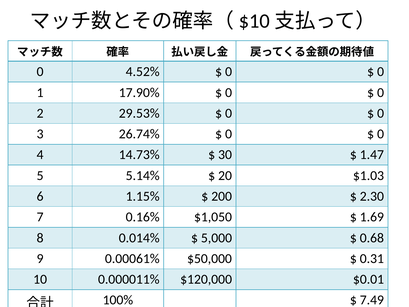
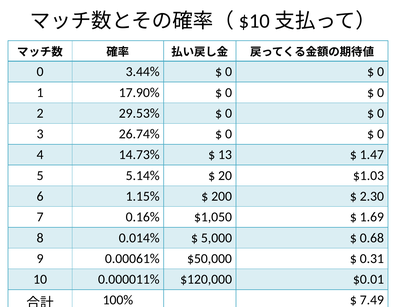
4.52%: 4.52% -> 3.44% (143, 72)
30: 30 -> 13 (225, 155)
